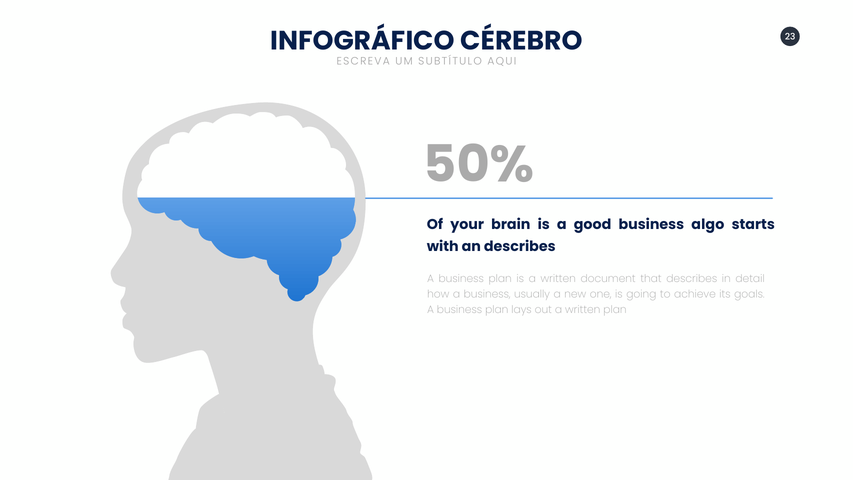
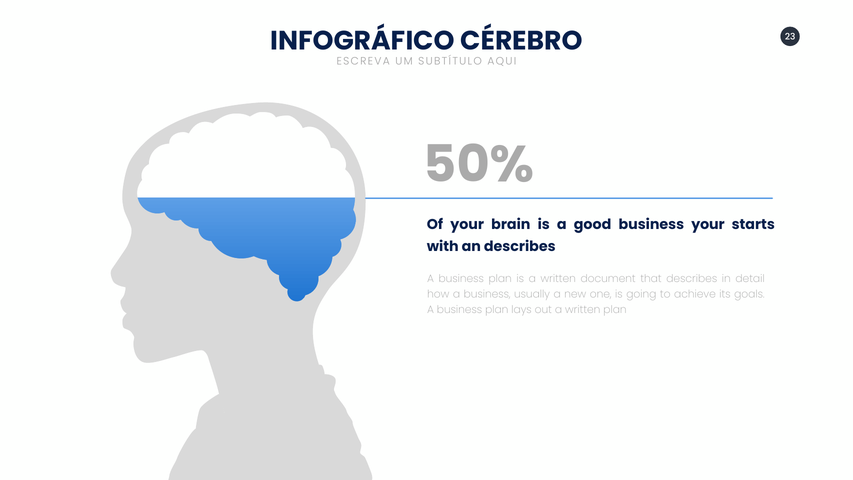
business algo: algo -> your (708, 224)
